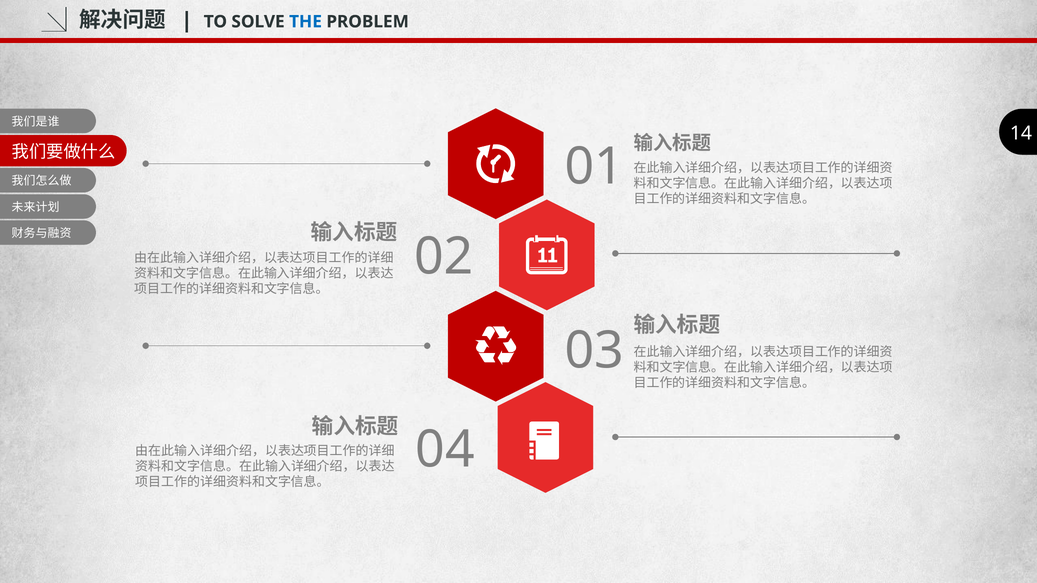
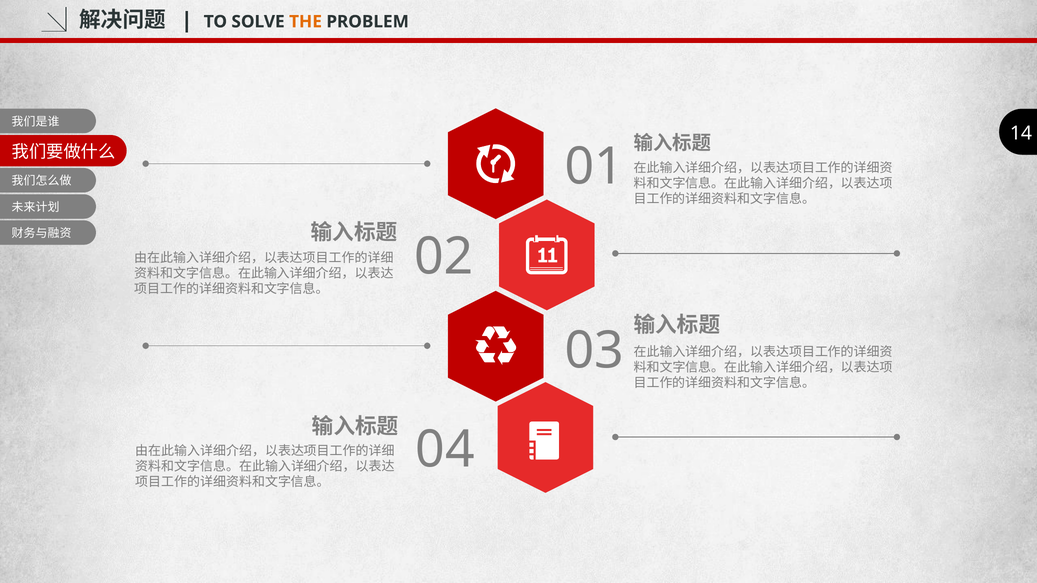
THE colour: blue -> orange (306, 22)
